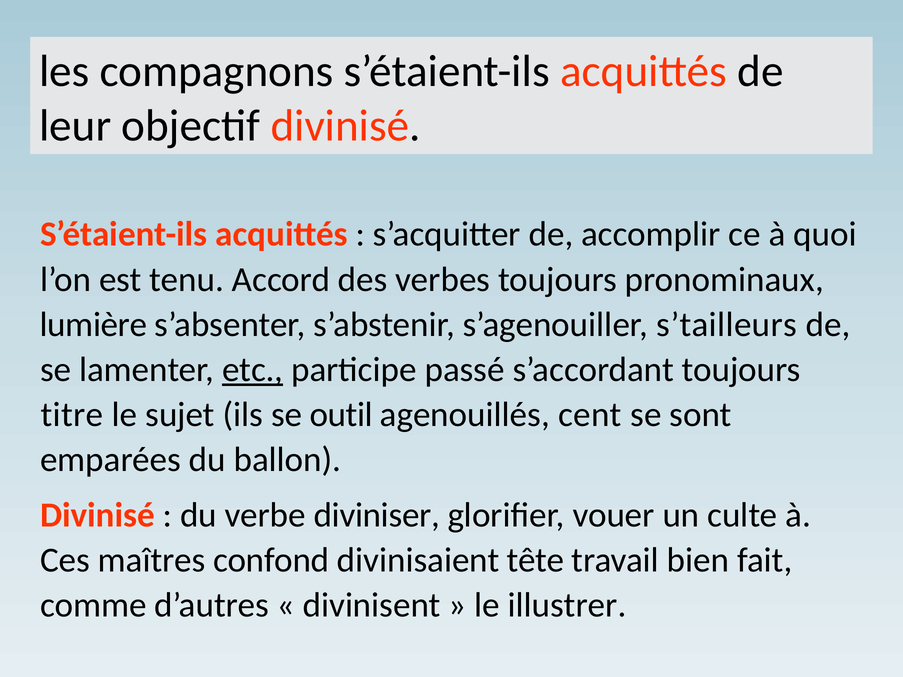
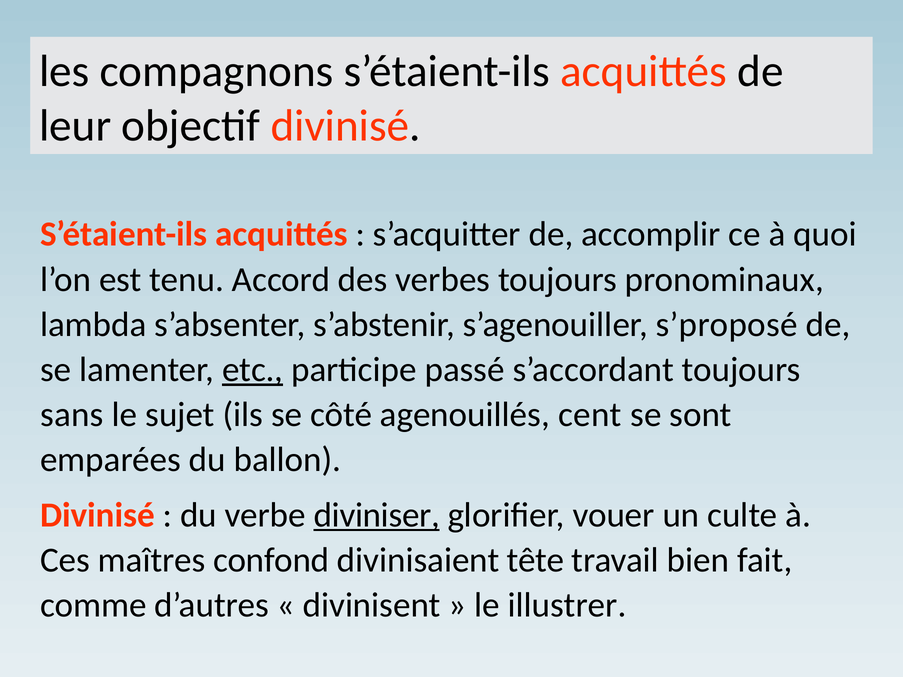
lumière: lumière -> lambda (93, 325)
s’tailleurs: s’tailleurs -> s’proposé (727, 325)
titre: titre -> sans (72, 415)
outil: outil -> côté (341, 415)
diviniser underline: none -> present (377, 515)
